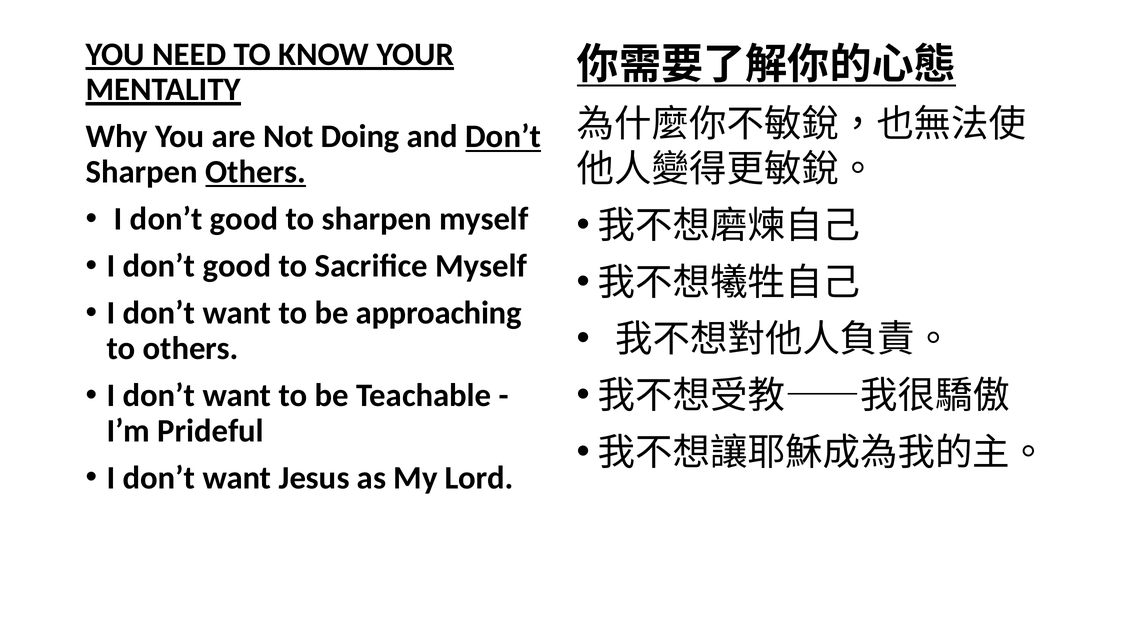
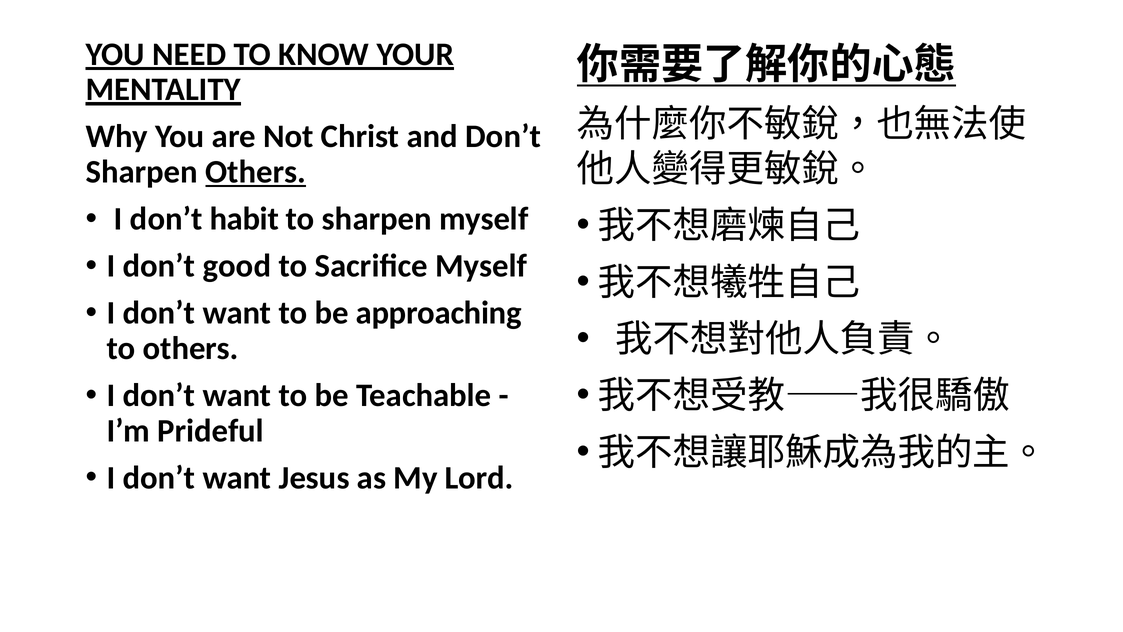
Doing: Doing -> Christ (360, 137)
Don’t underline: present -> none (503, 137)
good: good -> habit (244, 219)
